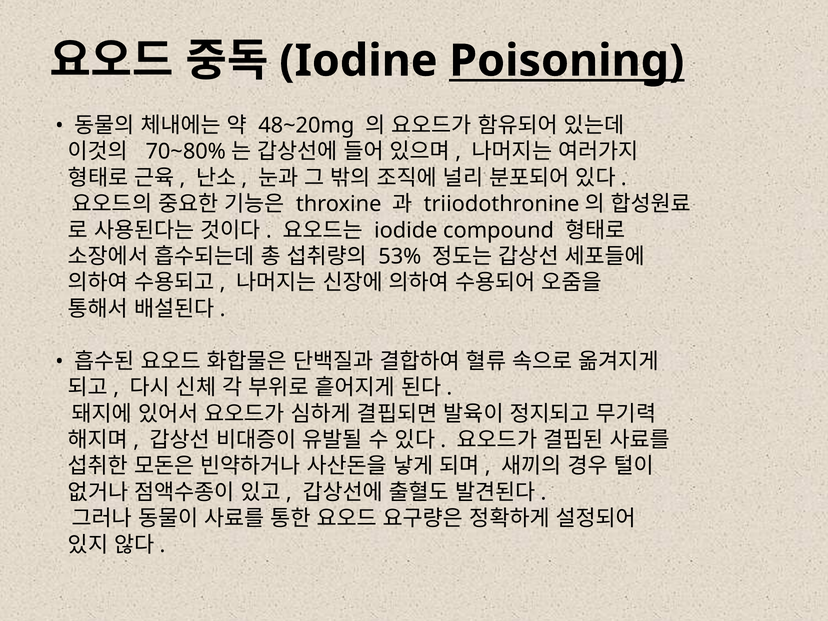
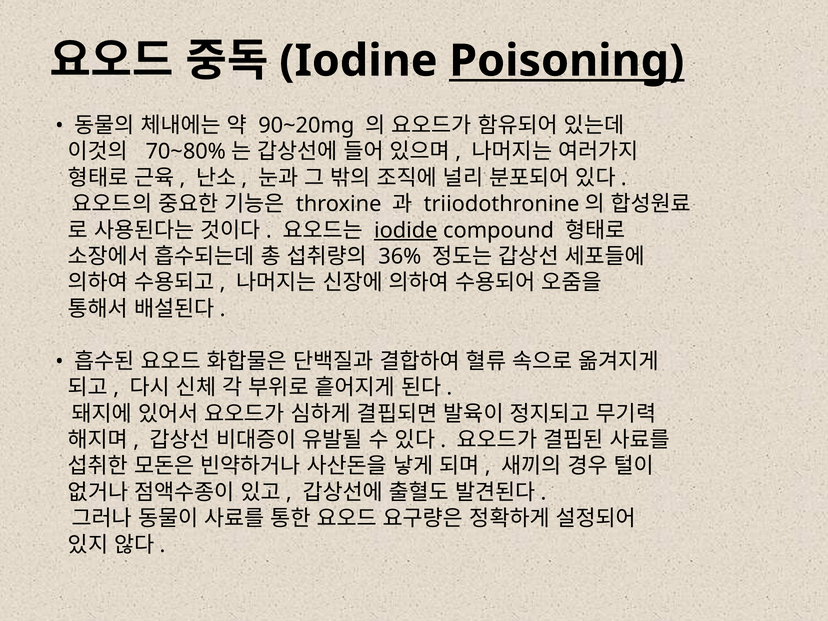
48~20mg: 48~20mg -> 90~20mg (306, 126)
iodide underline: none -> present (406, 230)
53%: 53% -> 36% (400, 257)
